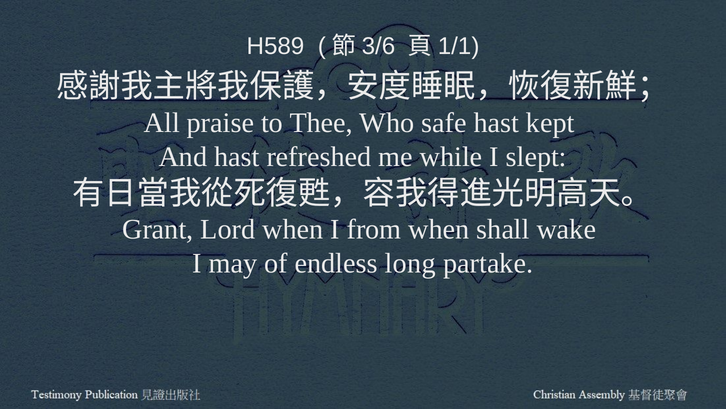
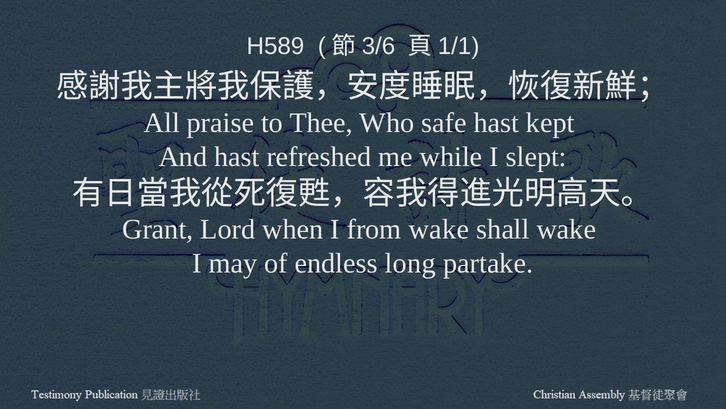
from when: when -> wake (439, 229)
